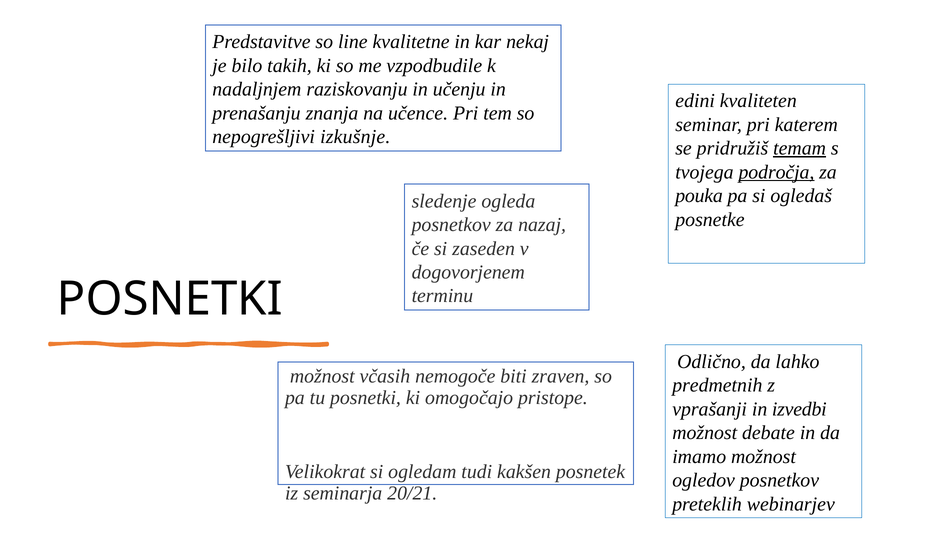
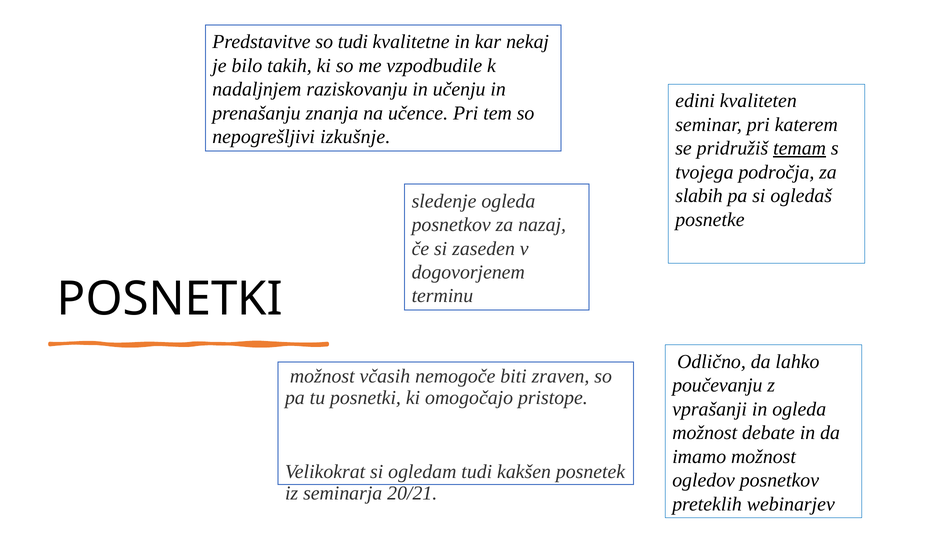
so line: line -> tudi (353, 42)
področja underline: present -> none (776, 172)
pouka: pouka -> slabih (699, 196)
predmetnih: predmetnih -> poučevanju (717, 385)
in izvedbi: izvedbi -> ogleda (799, 409)
